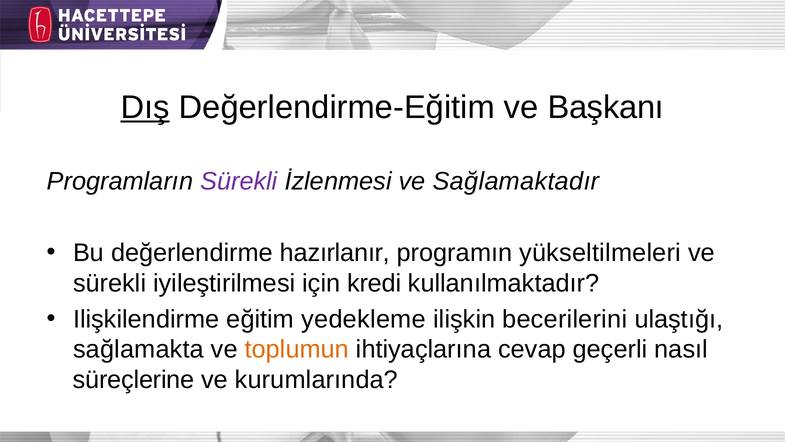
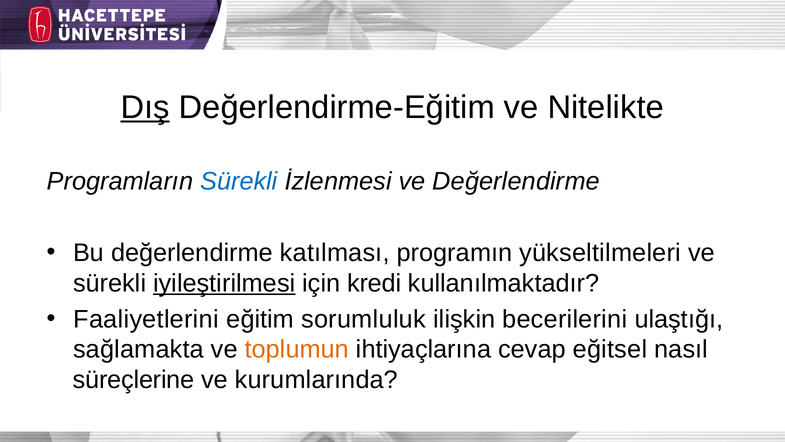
Başkanı: Başkanı -> Nitelikte (606, 107)
Sürekli colour: purple -> blue (239, 181)
ve Sağlamaktadır: Sağlamaktadır -> Değerlendirme (516, 181)
hazırlanır: hazırlanır -> katılması (335, 253)
iyileştirilmesi underline: none -> present (224, 283)
Ilişkilendirme: Ilişkilendirme -> Faaliyetlerini (146, 319)
yedekleme: yedekleme -> sorumluluk (364, 319)
geçerli: geçerli -> eğitsel (610, 349)
